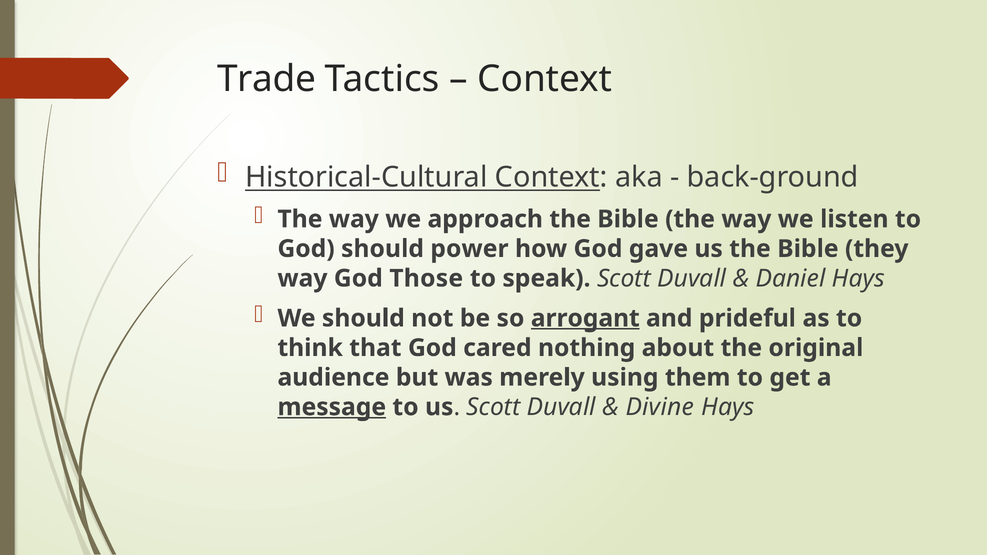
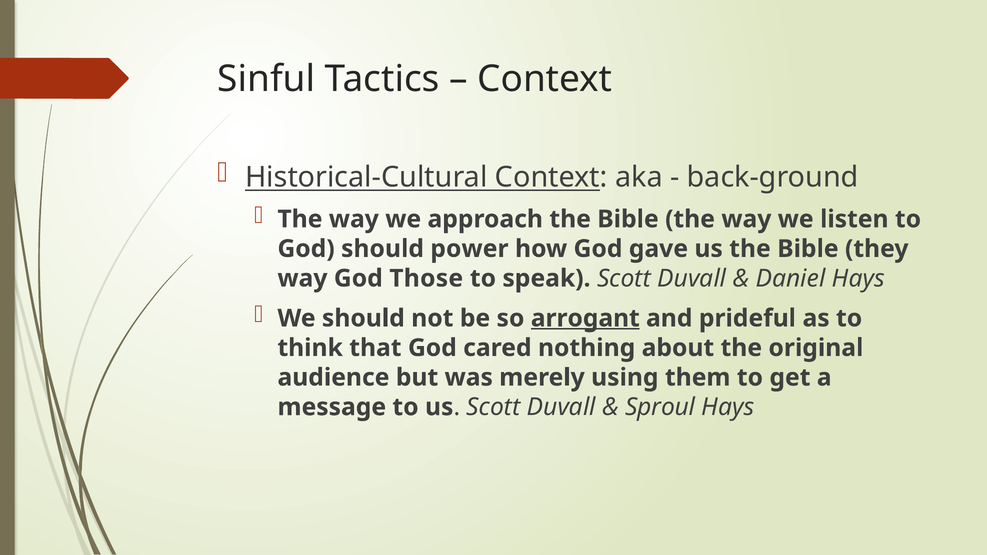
Trade: Trade -> Sinful (266, 79)
message underline: present -> none (332, 407)
Divine: Divine -> Sproul (660, 407)
